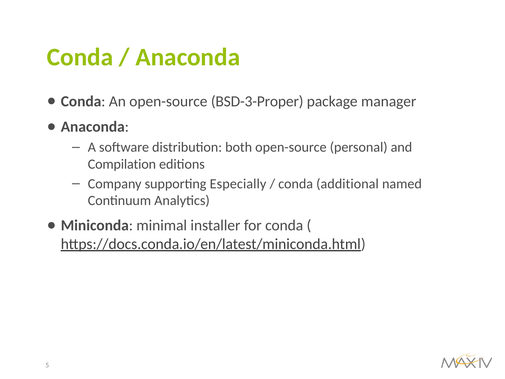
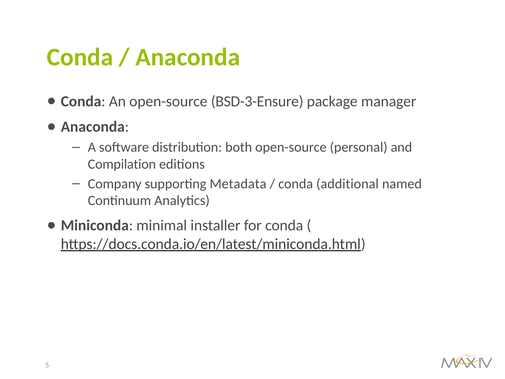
BSD-3-Proper: BSD-3-Proper -> BSD-3-Ensure (257, 101)
Especially: Especially -> Metadata (238, 184)
